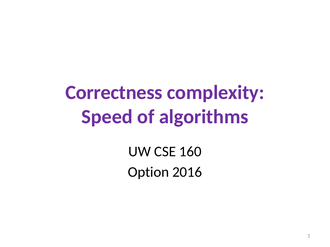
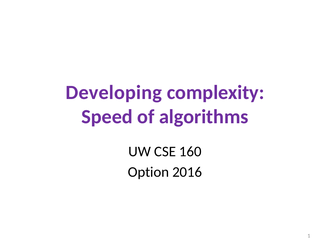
Correctness: Correctness -> Developing (114, 93)
